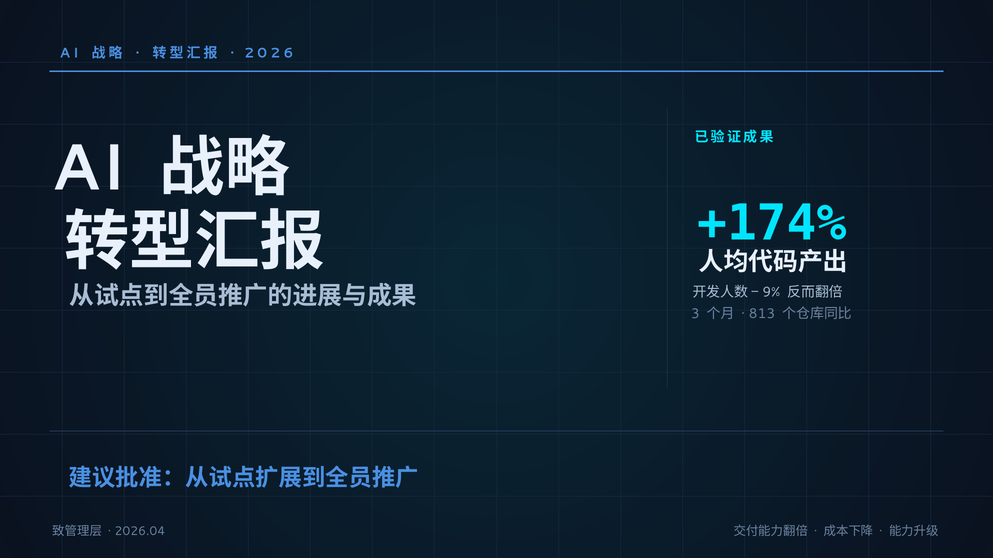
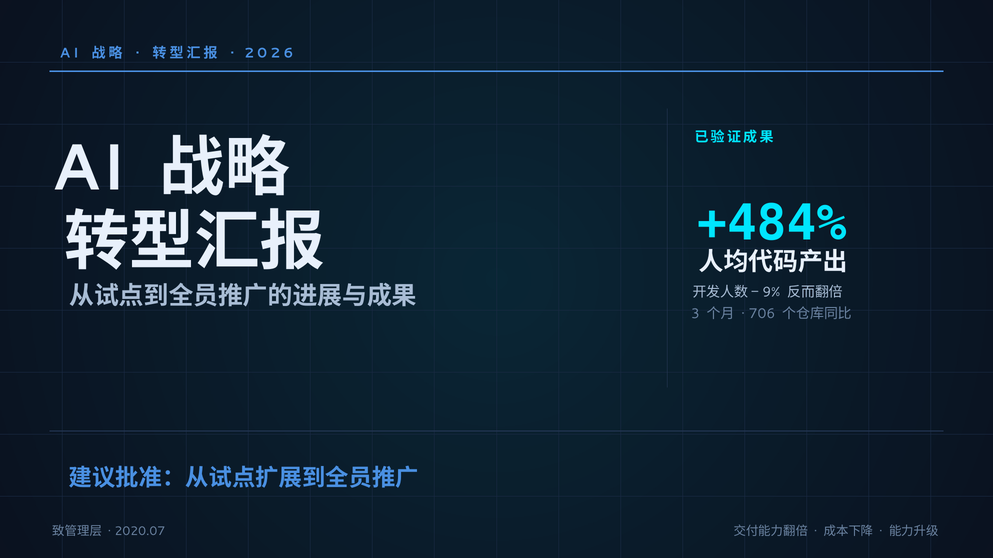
+174%: +174% -> +484% (772, 224)
813: 813 -> 706 (762, 314)
2026.04: 2026.04 -> 2020.07 (140, 531)
